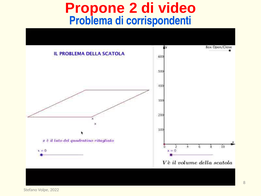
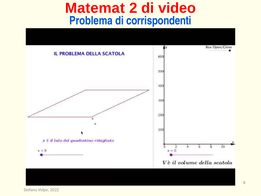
Propone: Propone -> Matemat (95, 8)
